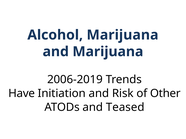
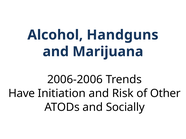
Alcohol Marijuana: Marijuana -> Handguns (123, 35)
2006-2019: 2006-2019 -> 2006-2006 (75, 80)
Teased: Teased -> Socially (125, 108)
